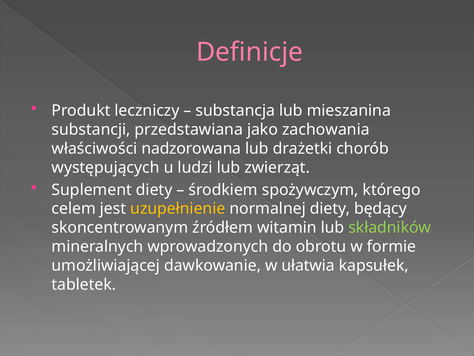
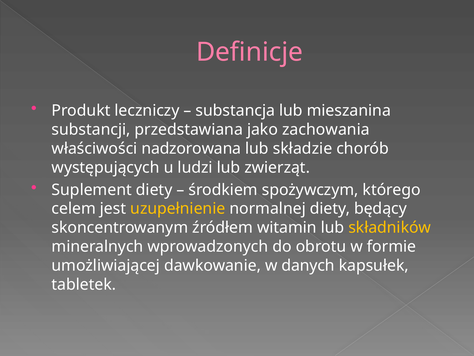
drażetki: drażetki -> składzie (302, 148)
składników colour: light green -> yellow (390, 227)
ułatwia: ułatwia -> danych (308, 265)
